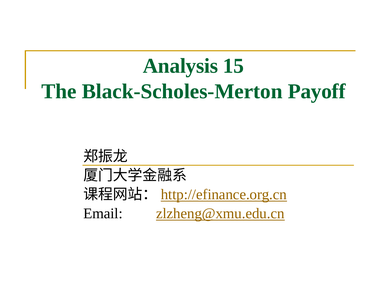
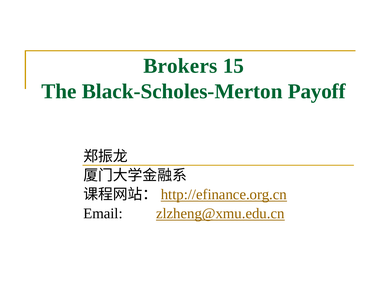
Analysis: Analysis -> Brokers (180, 66)
